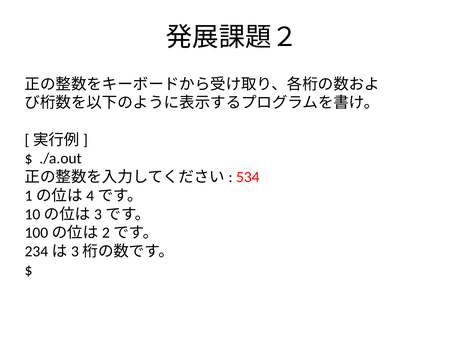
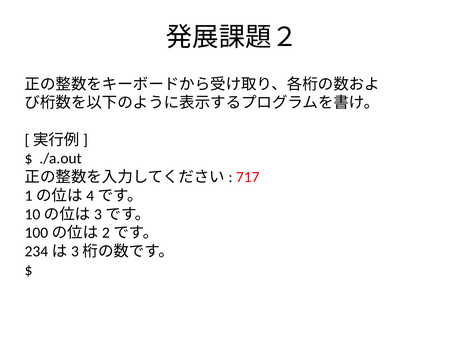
534: 534 -> 717 (248, 177)
